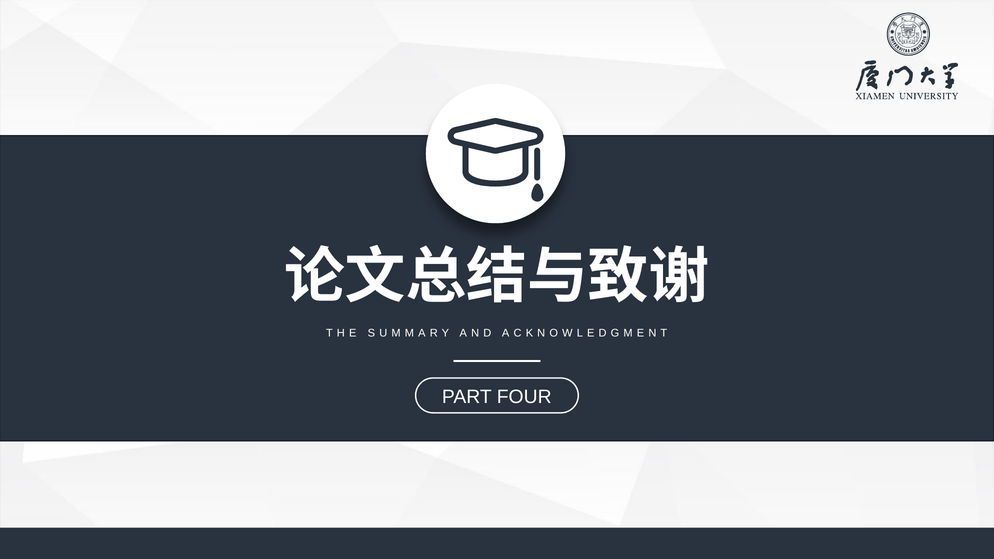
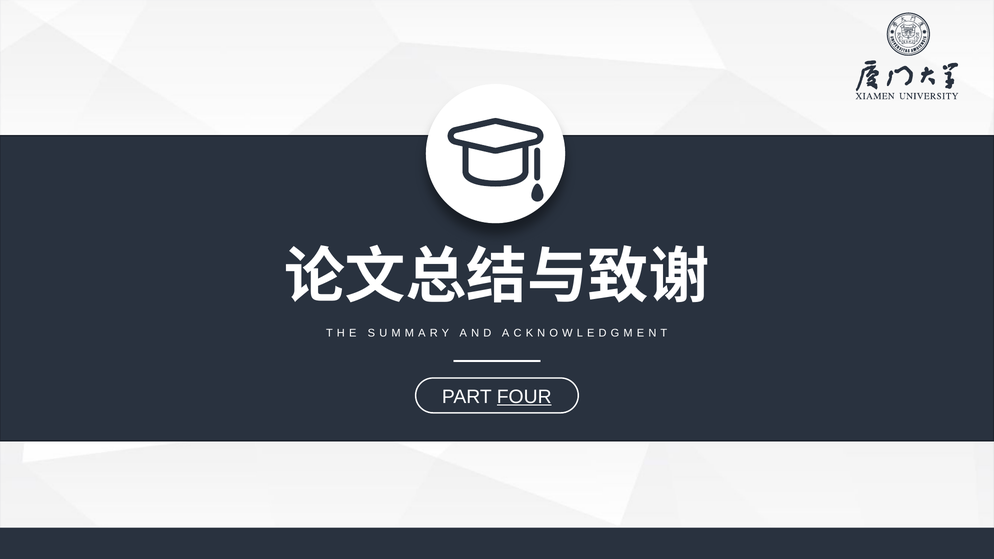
FOUR underline: none -> present (524, 397)
